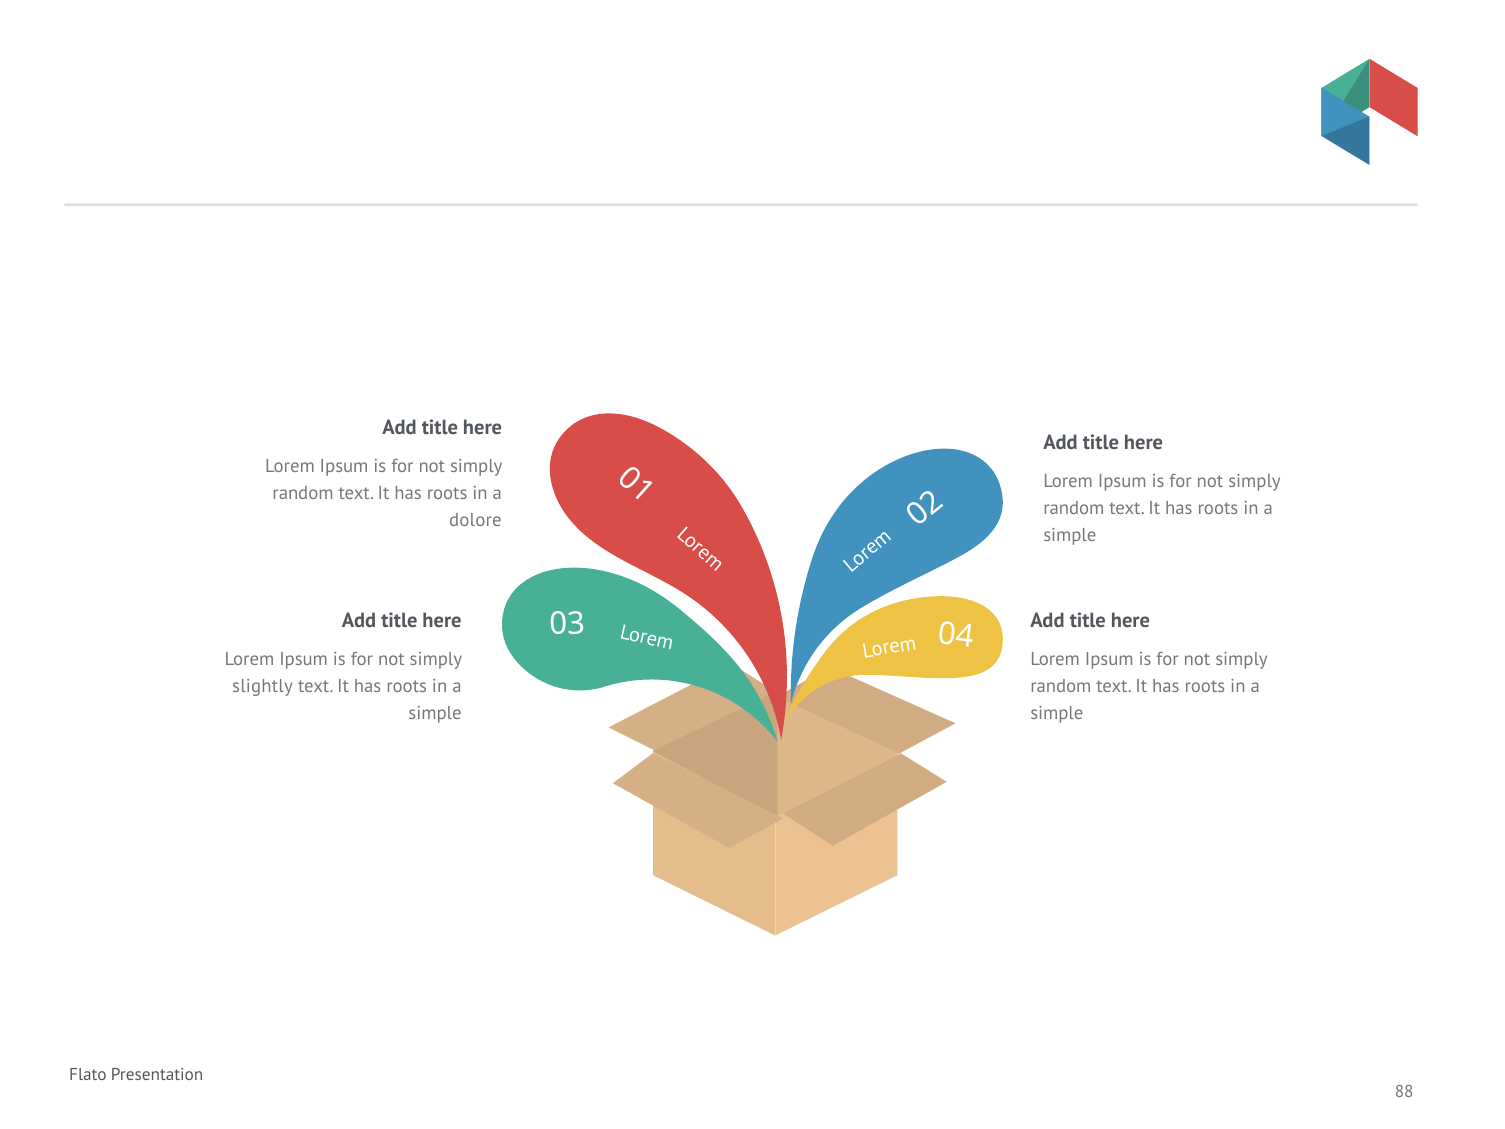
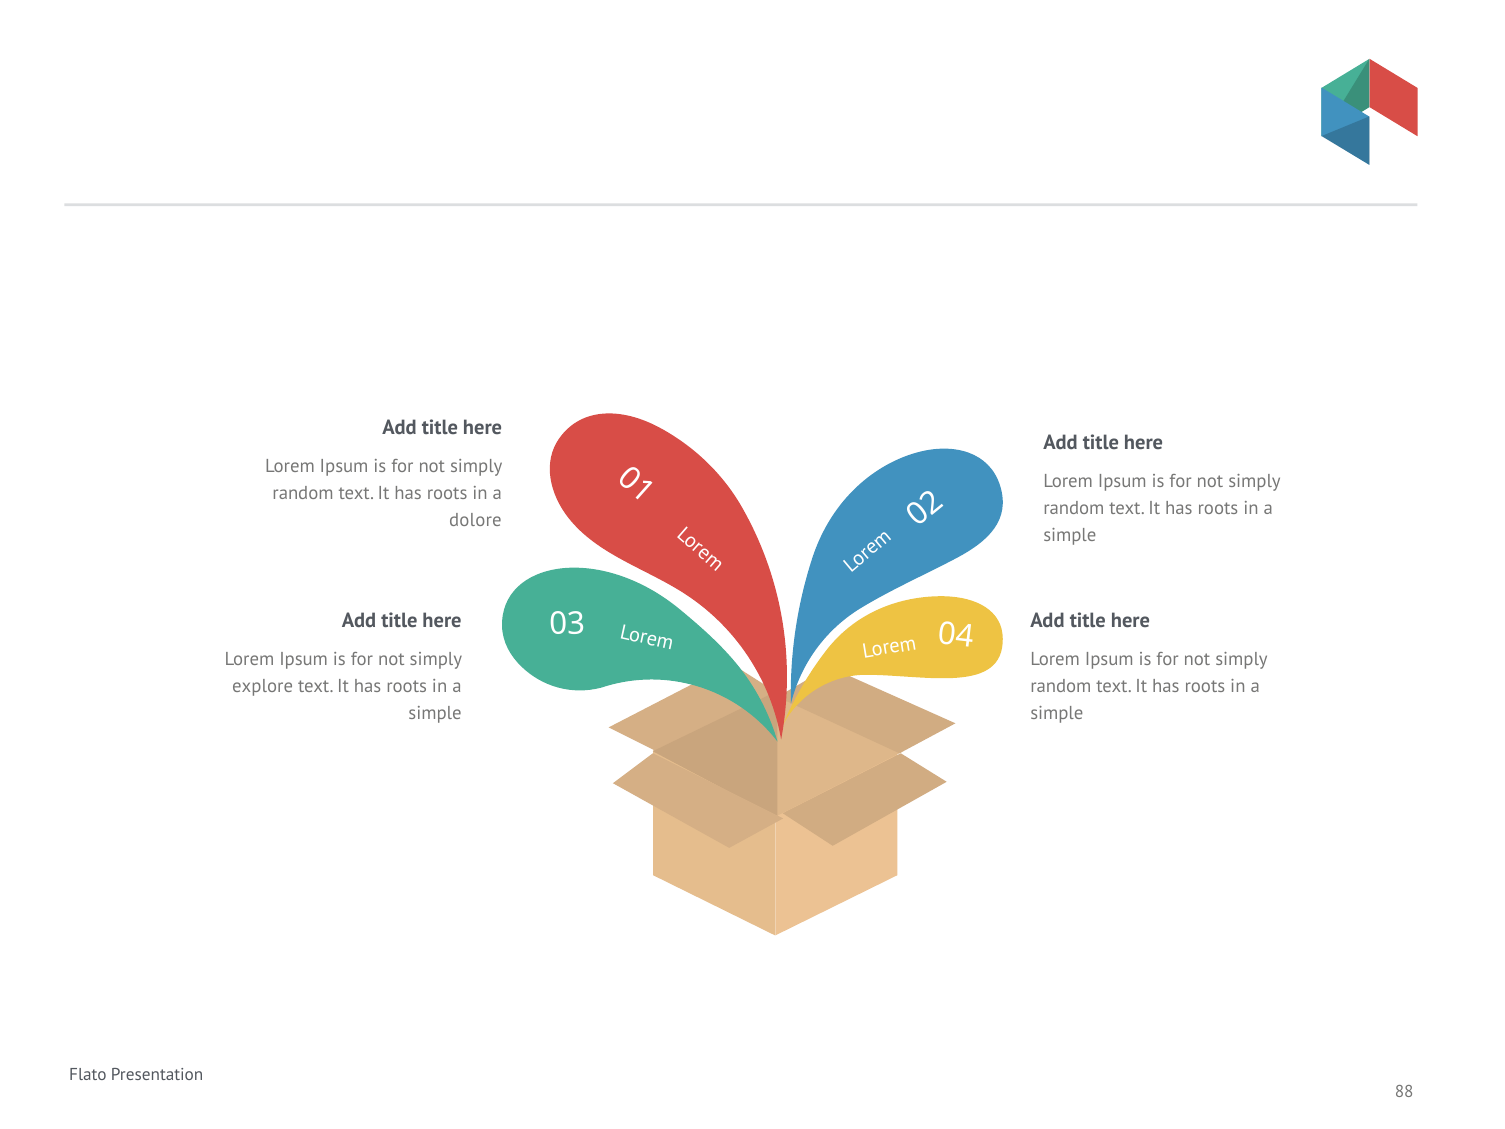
slightly: slightly -> explore (263, 686)
